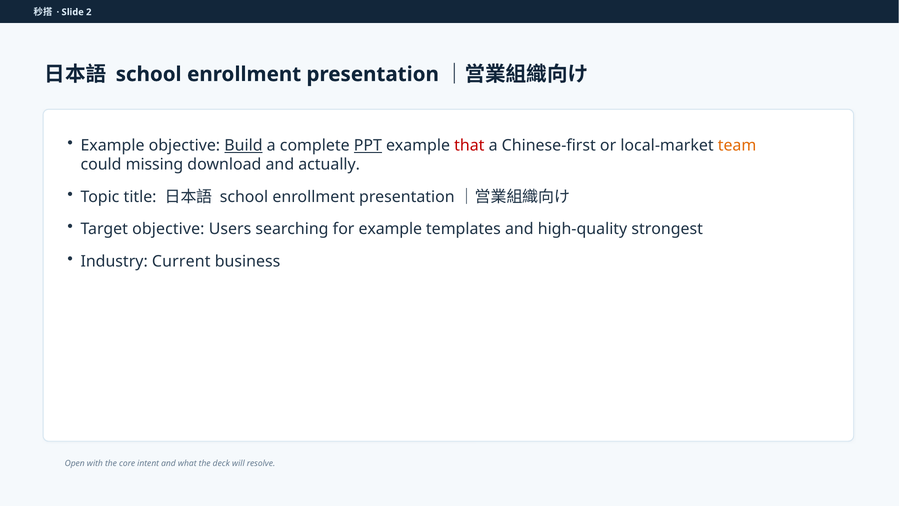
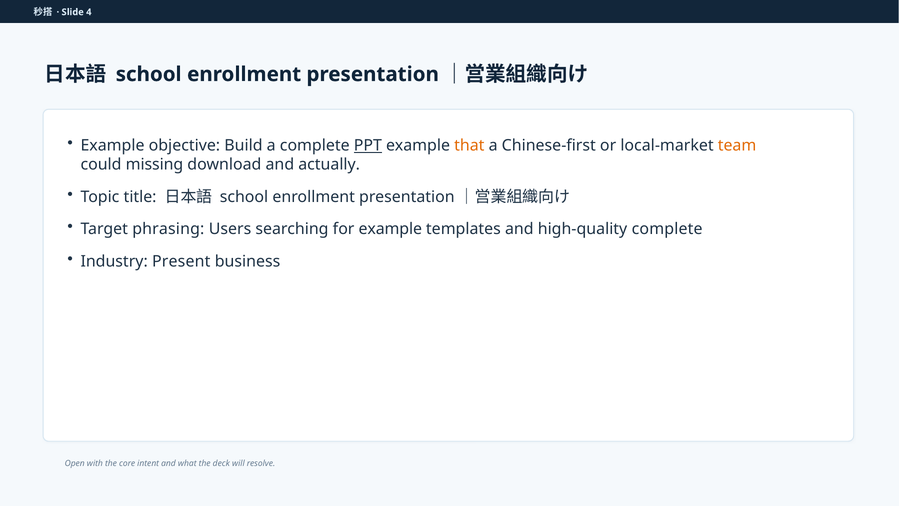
2: 2 -> 4 (89, 12)
Build underline: present -> none (243, 145)
that colour: red -> orange (469, 145)
Target objective: objective -> phrasing (168, 229)
high-quality strongest: strongest -> complete (667, 229)
Current: Current -> Present (181, 261)
